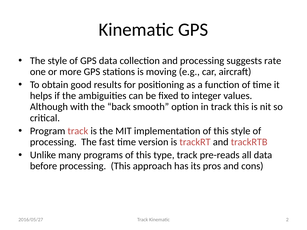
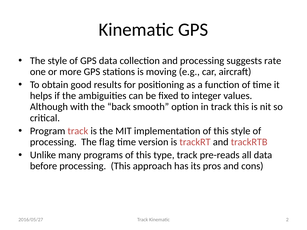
fast: fast -> flag (107, 142)
